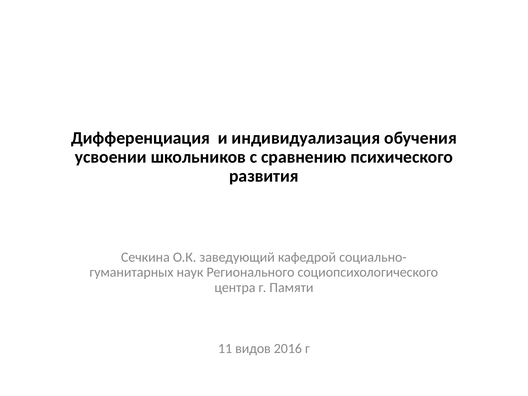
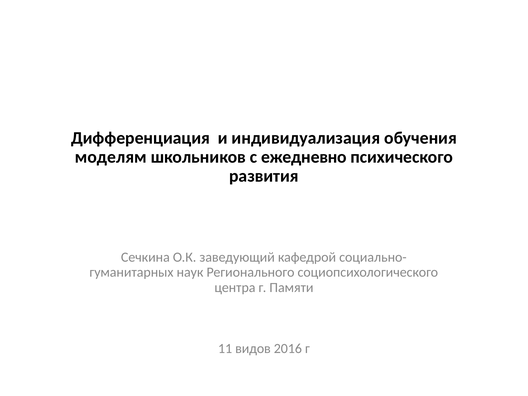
усвоении: усвоении -> моделям (111, 157)
сравнению: сравнению -> ежедневно (304, 157)
